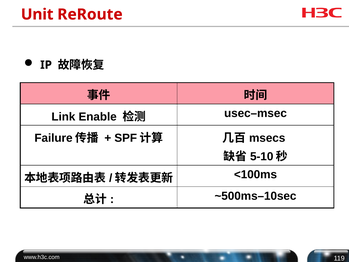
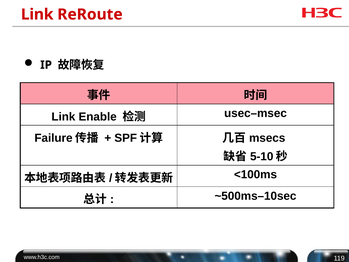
Unit: Unit -> Link (37, 14)
